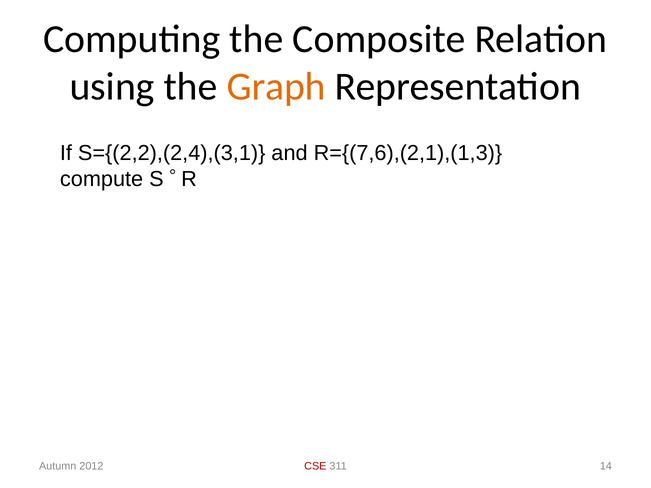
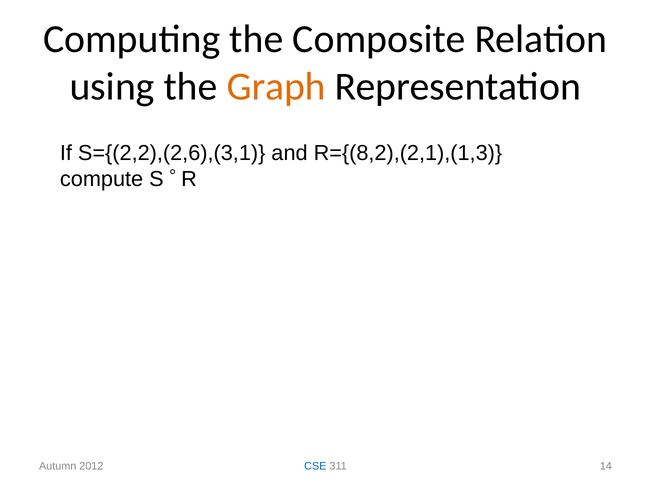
S={(2,2),(2,4),(3,1: S={(2,2),(2,4),(3,1 -> S={(2,2),(2,6),(3,1 (172, 153)
R={(7,6),(2,1),(1,3: R={(7,6),(2,1),(1,3 -> R={(8,2),(2,1),(1,3 (408, 153)
CSE colour: red -> blue (315, 466)
